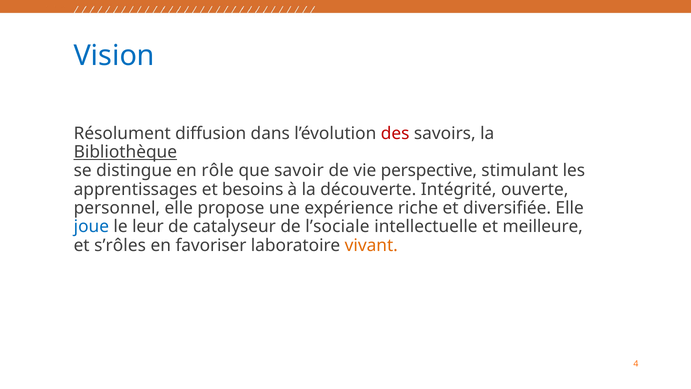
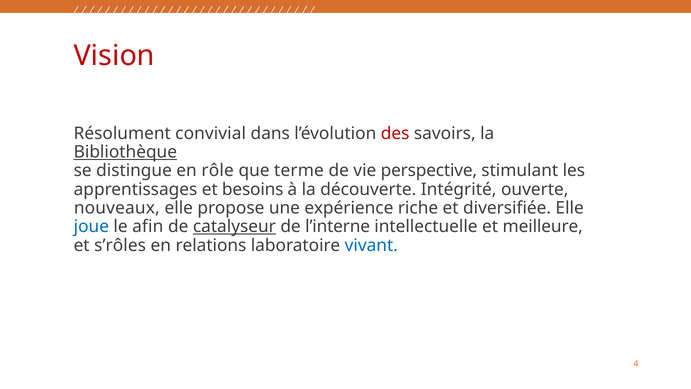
Vision colour: blue -> red (114, 56)
diffusion: diffusion -> convivial (211, 133)
savoir: savoir -> terme (299, 171)
personnel: personnel -> nouveaux (117, 208)
leur: leur -> afin (148, 227)
catalyseur underline: none -> present (234, 227)
l’sociale: l’sociale -> l’interne (338, 227)
favoriser: favoriser -> relations (211, 245)
vivant colour: orange -> blue (371, 245)
